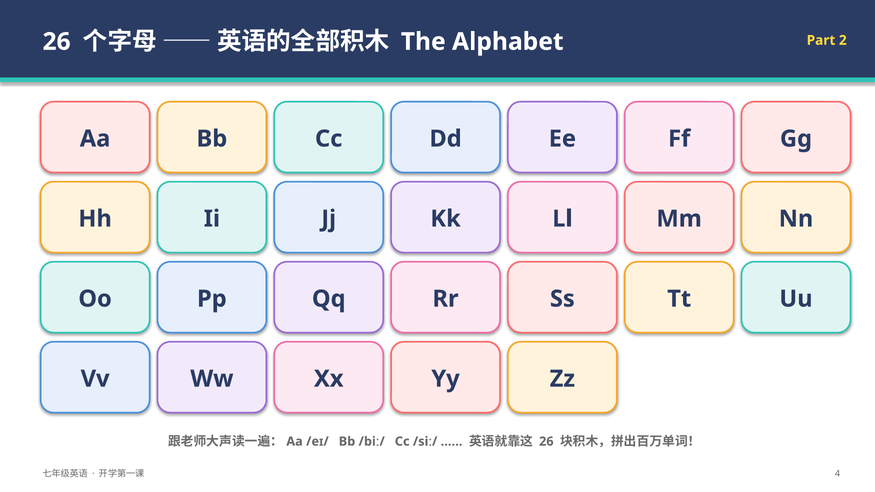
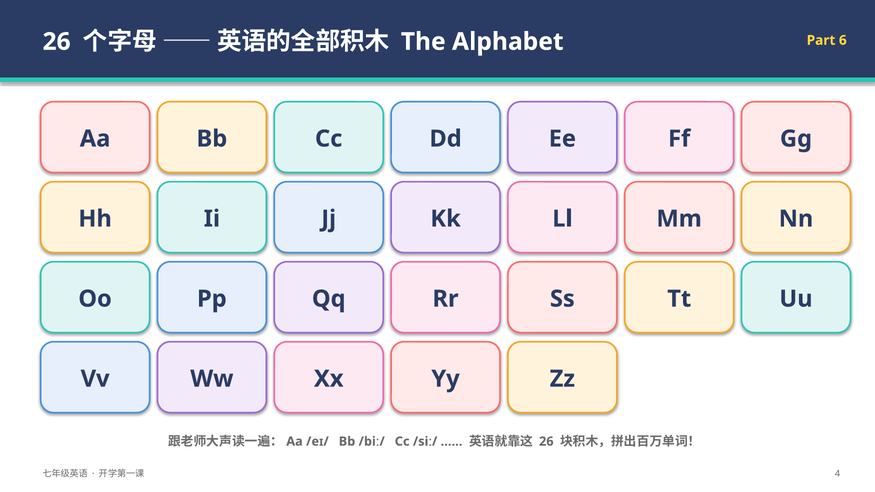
2: 2 -> 6 (843, 40)
